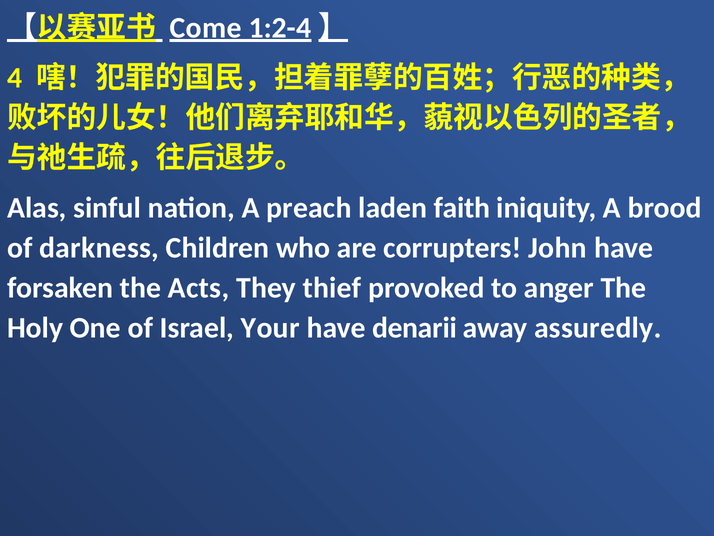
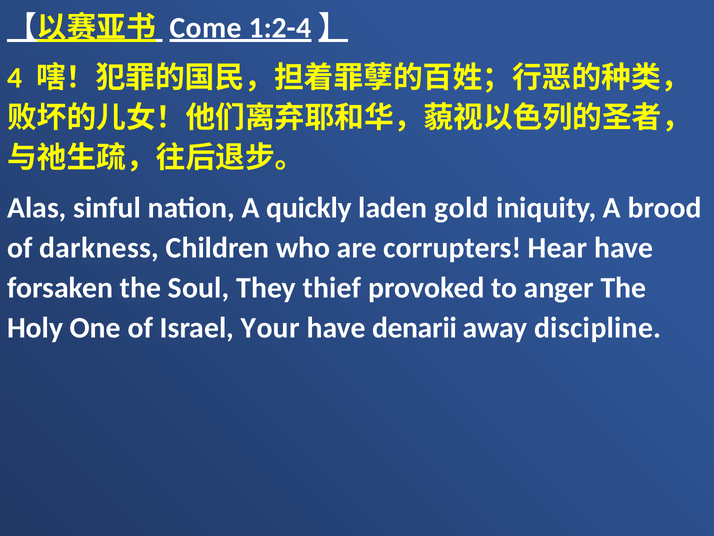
preach: preach -> quickly (309, 208)
faith: faith -> gold (462, 208)
John: John -> Hear (558, 247)
Acts: Acts -> Soul (199, 287)
assuredly: assuredly -> discipline (598, 327)
